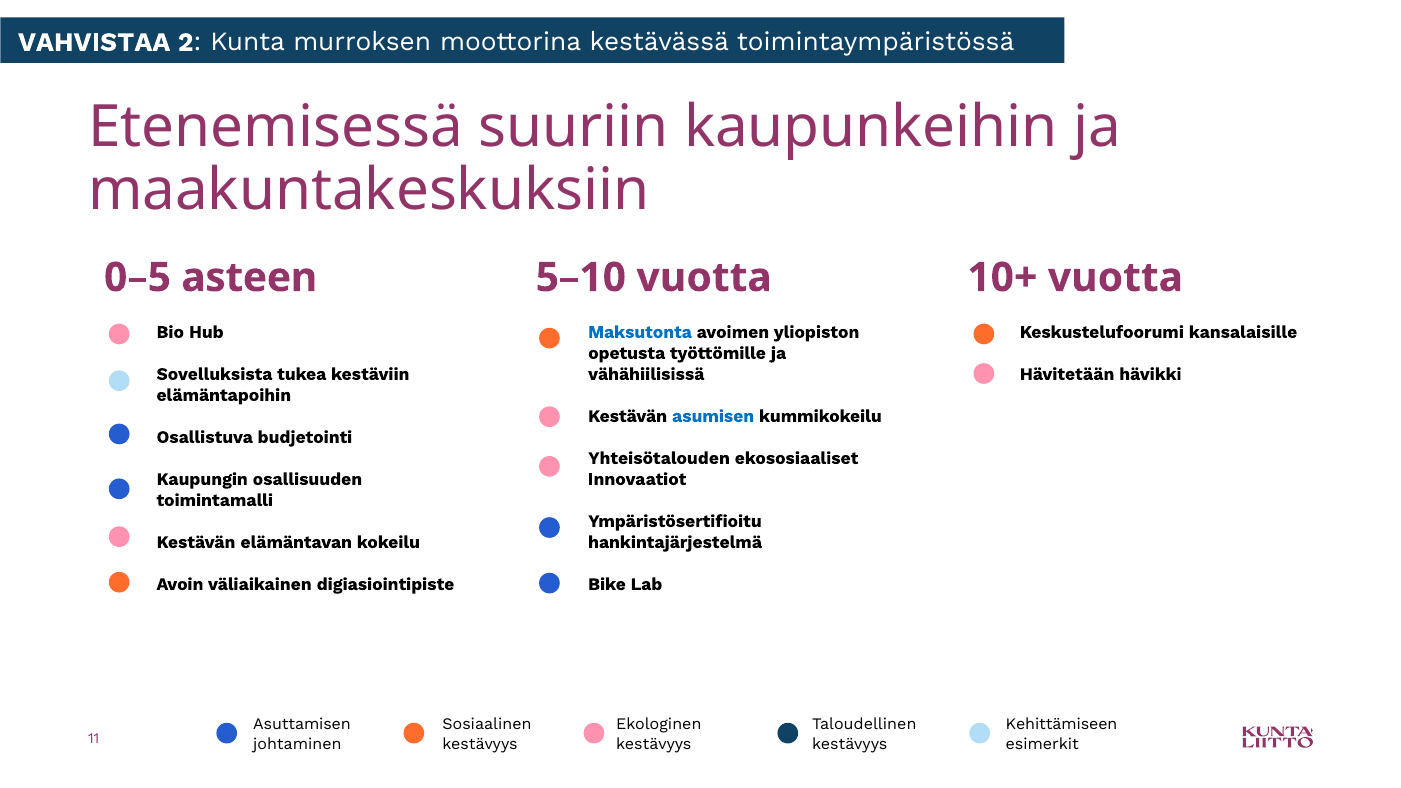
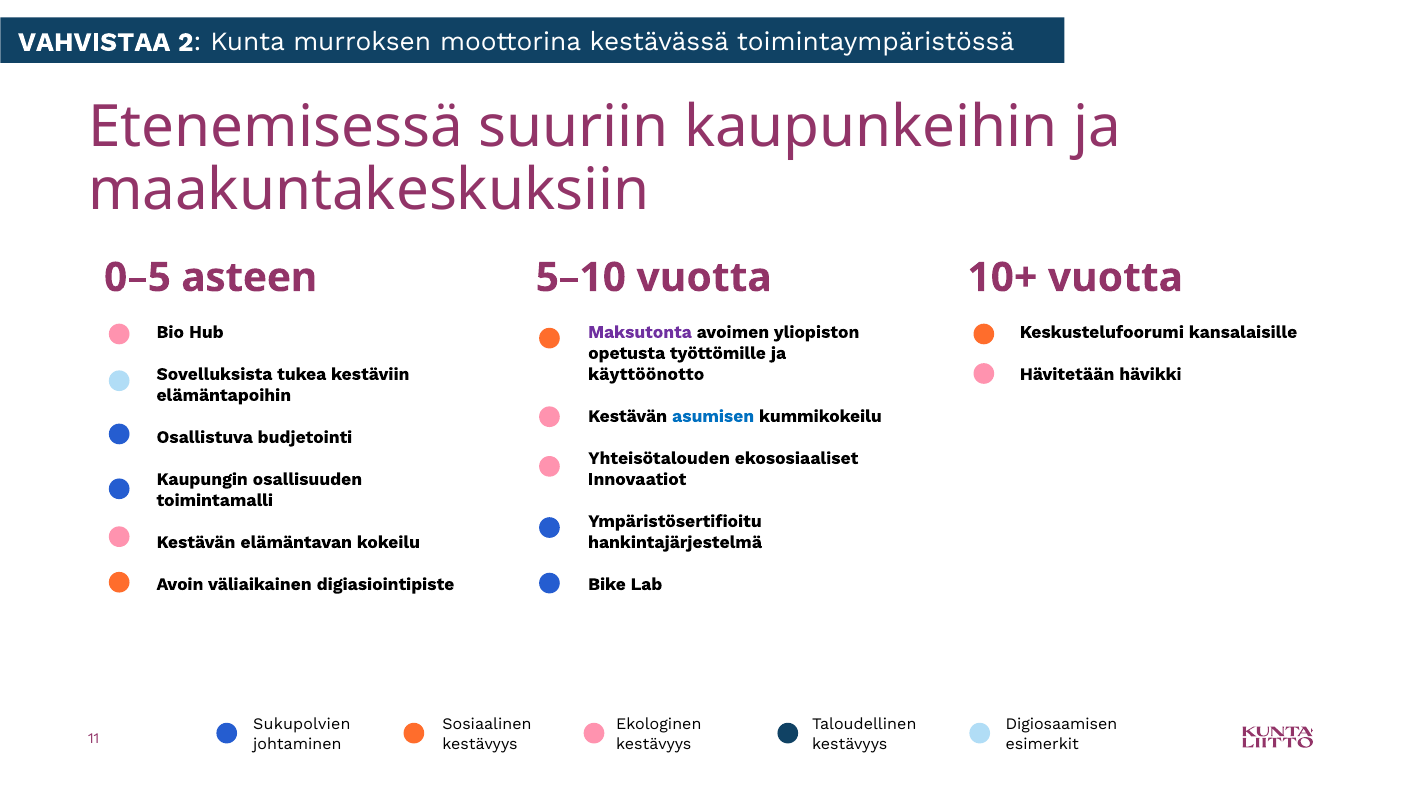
Maksutonta colour: blue -> purple (640, 332)
vähähiilisissä: vähähiilisissä -> käyttöönotto (646, 374)
Asuttamisen: Asuttamisen -> Sukupolvien (302, 725)
Kehittämiseen: Kehittämiseen -> Digiosaamisen (1061, 725)
